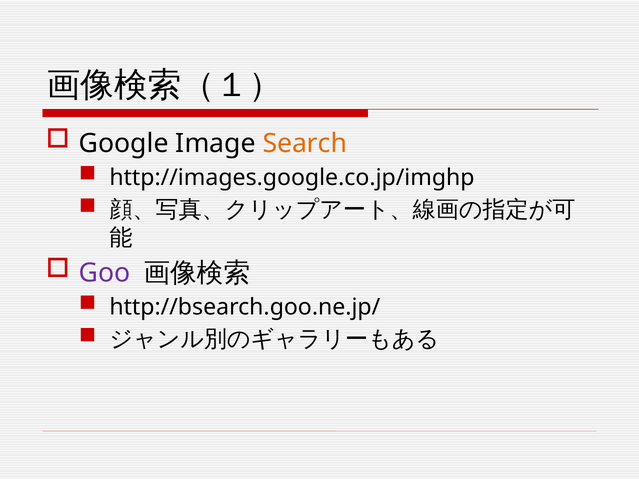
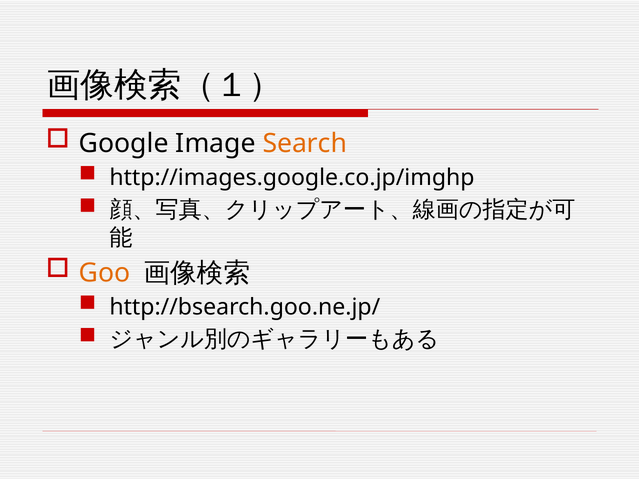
Goo colour: purple -> orange (105, 273)
